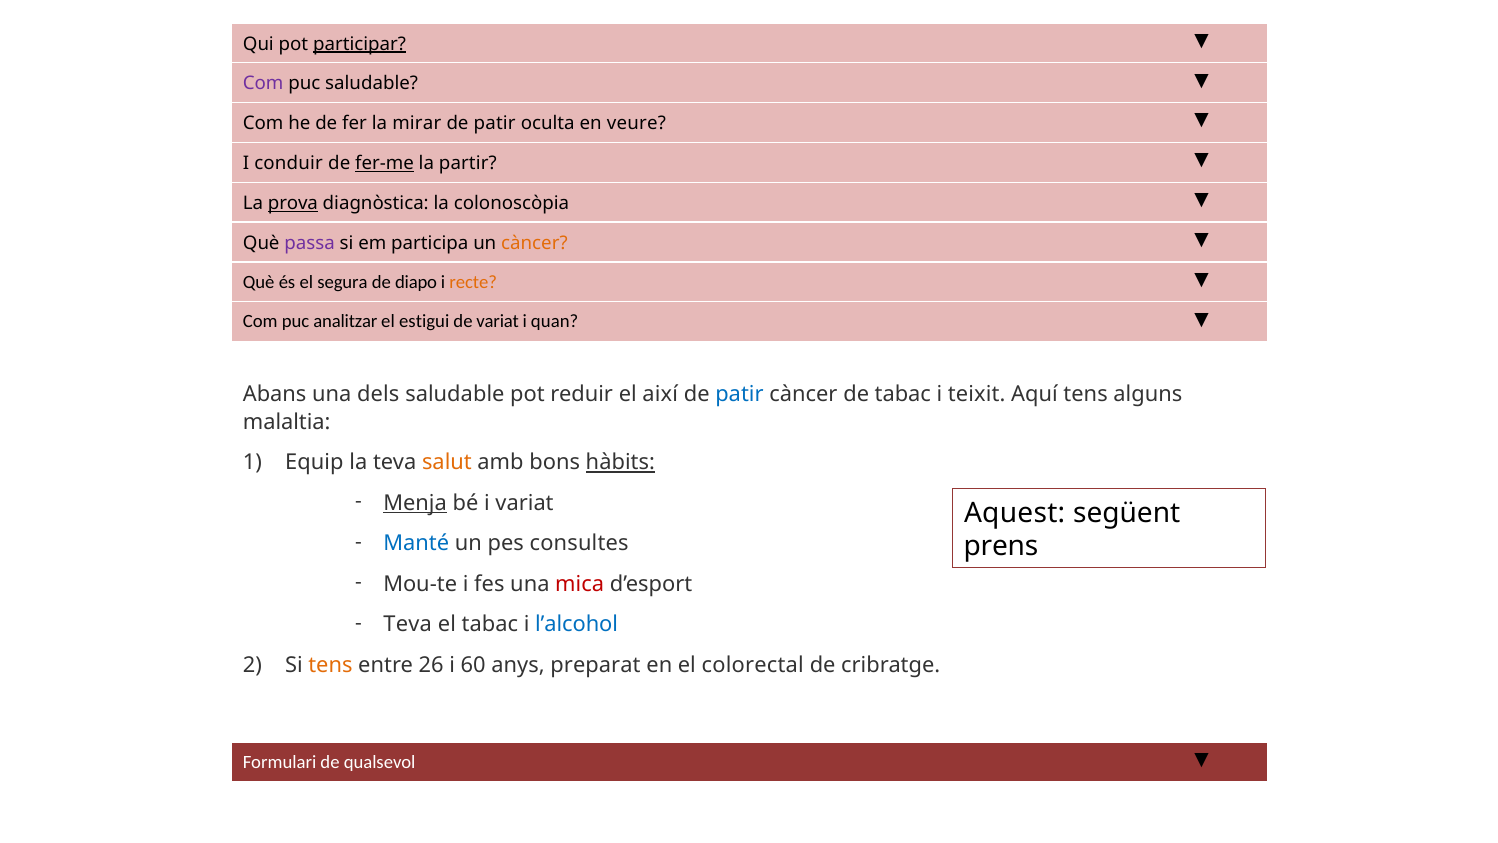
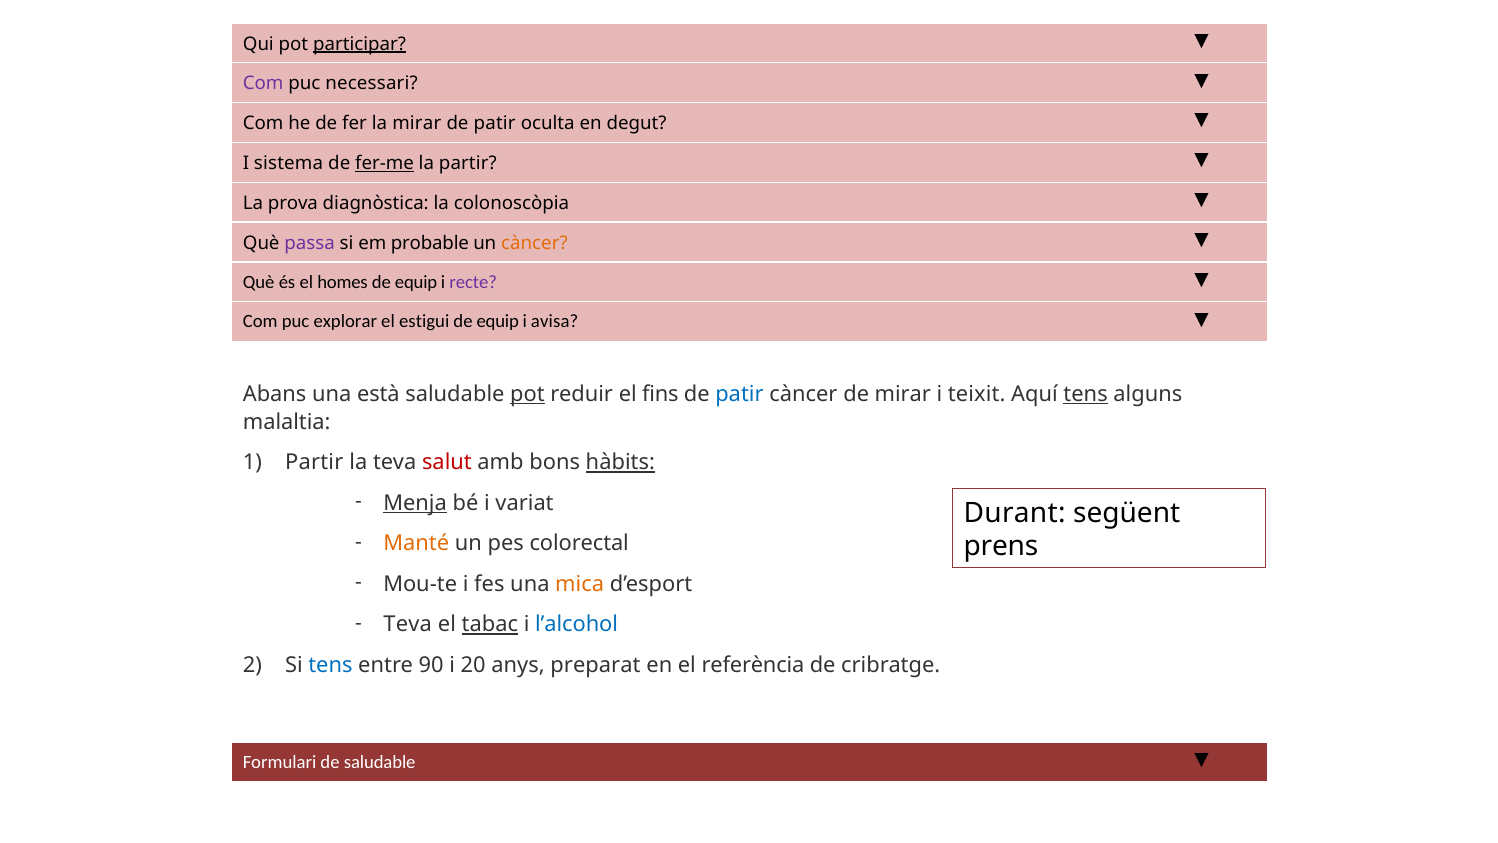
puc saludable: saludable -> necessari (372, 84)
veure: veure -> degut (637, 124)
conduir: conduir -> sistema (289, 163)
prova underline: present -> none (293, 203)
participa: participa -> probable (430, 243)
segura: segura -> homes (343, 282)
diapo: diapo -> equip (416, 282)
recte colour: orange -> purple (473, 282)
analitzar: analitzar -> explorar (345, 322)
variat: variat -> equip (498, 322)
quan: quan -> avisa (555, 322)
dels: dels -> està (378, 394)
pot underline: none -> present (527, 394)
així: així -> fins (660, 394)
de tabac: tabac -> mirar (903, 394)
tens underline: none -> present (1086, 394)
Equip: Equip -> Partir (314, 462)
salut colour: orange -> red (447, 462)
Aquest: Aquest -> Durant (1015, 513)
Manté colour: blue -> orange (416, 543)
consultes: consultes -> colorectal (579, 543)
mica colour: red -> orange (580, 584)
tabac underline: none -> present (490, 624)
tens colour: orange -> blue (330, 665)
26: 26 -> 90 (431, 665)
60: 60 -> 20 (473, 665)
colorectal: colorectal -> referència (753, 665)
de qualsevol: qualsevol -> saludable (380, 762)
